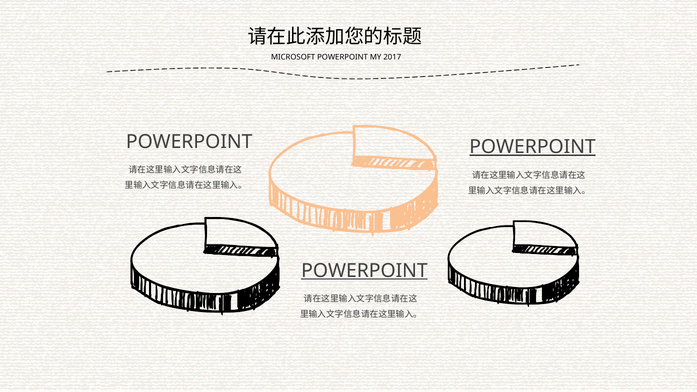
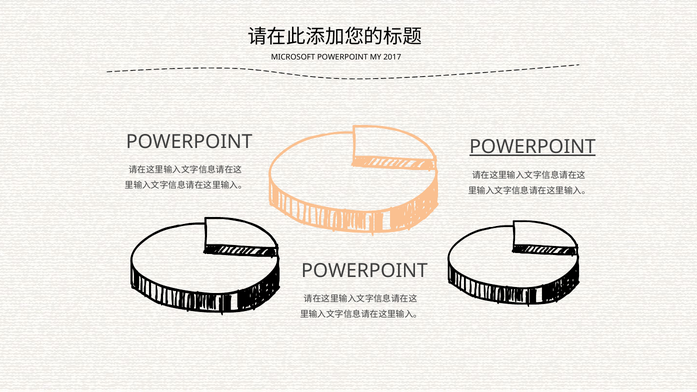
POWERPOINT underline: present -> none (364, 271)
